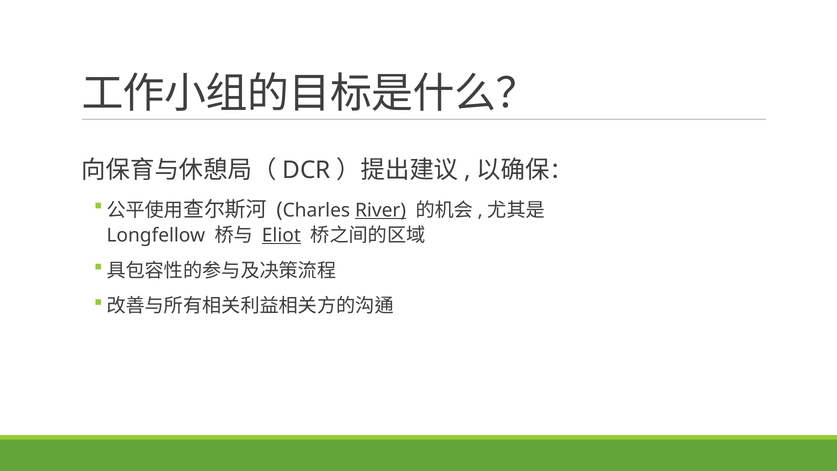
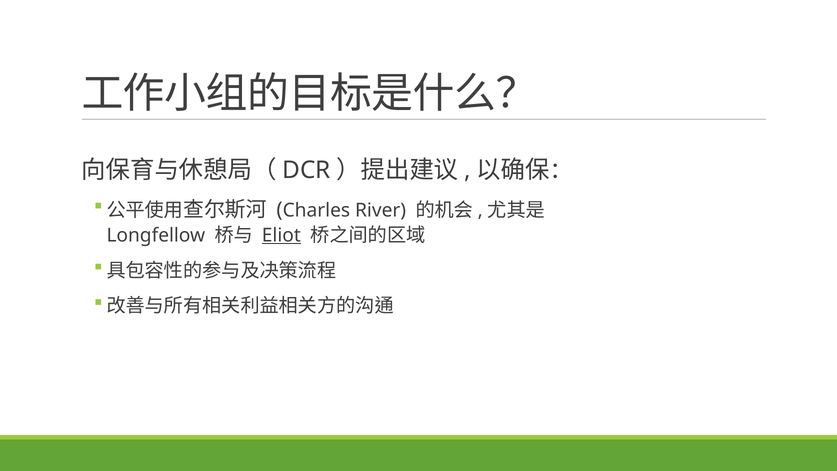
River underline: present -> none (381, 210)
